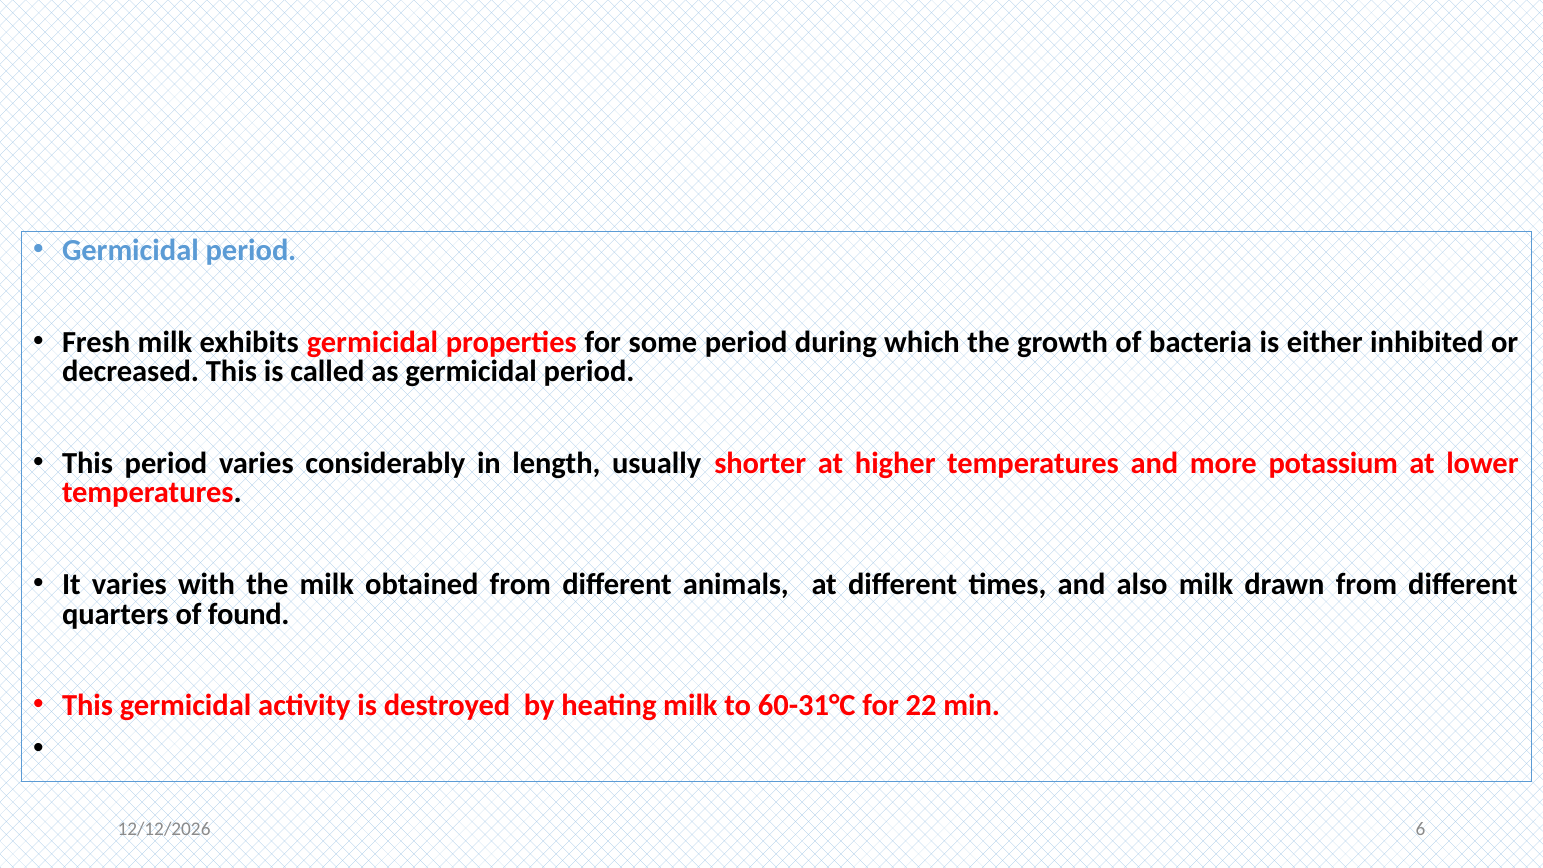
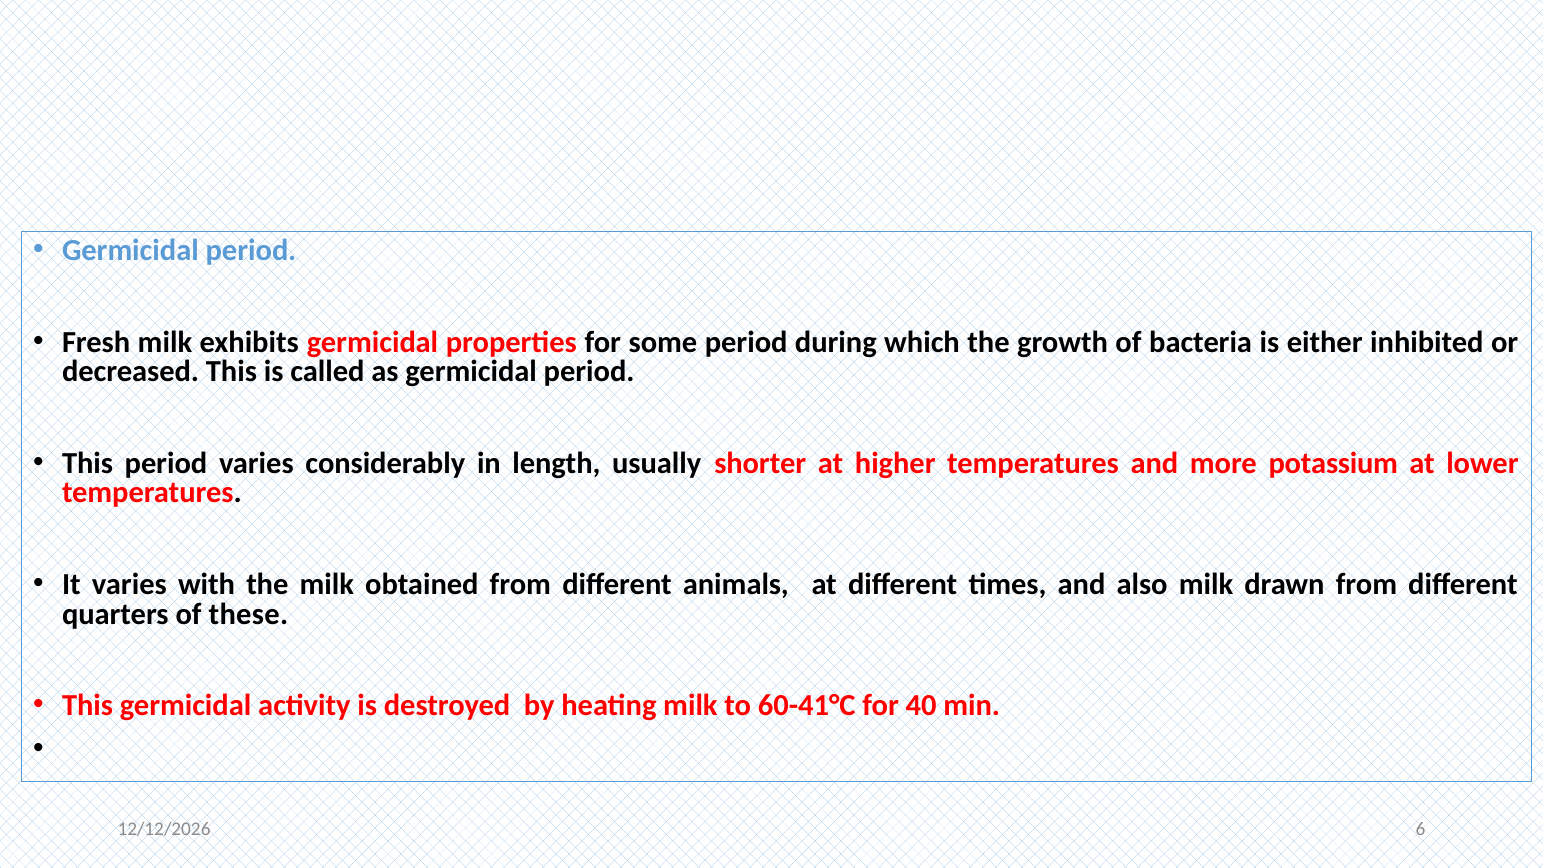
found: found -> these (248, 614)
60-31°C: 60-31°C -> 60-41°C (807, 705)
22: 22 -> 40 (921, 705)
